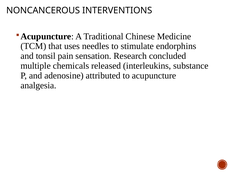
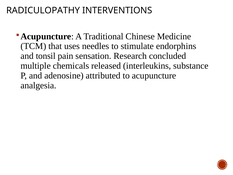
NONCANCEROUS: NONCANCEROUS -> RADICULOPATHY (43, 10)
